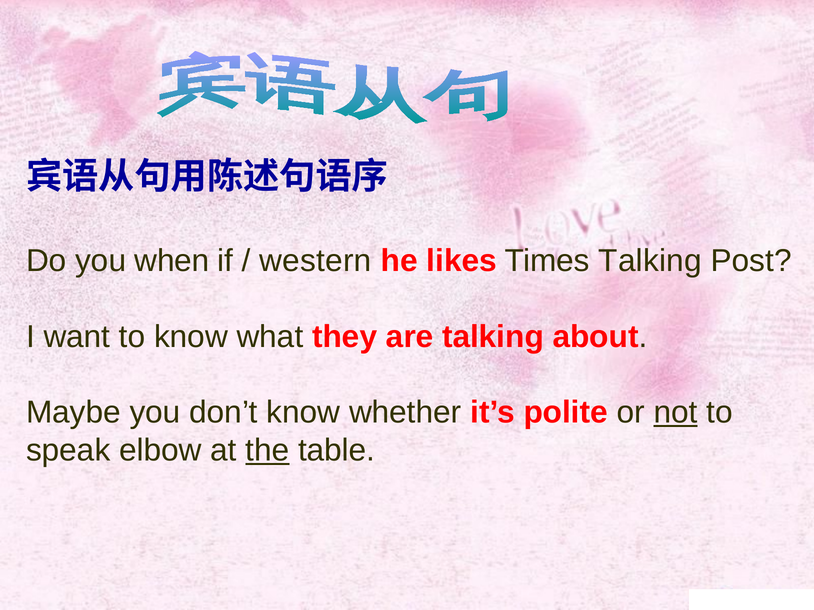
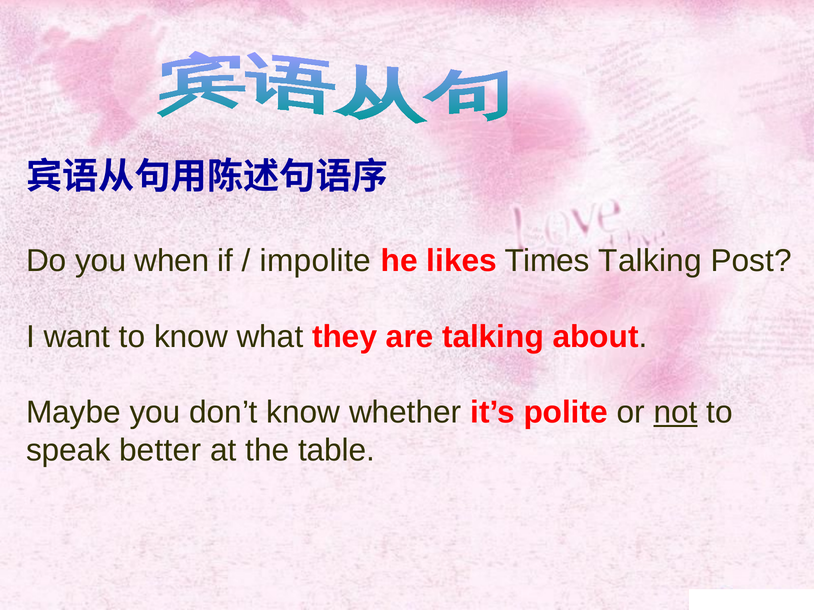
western: western -> impolite (315, 261)
elbow: elbow -> better (160, 451)
the underline: present -> none (267, 451)
